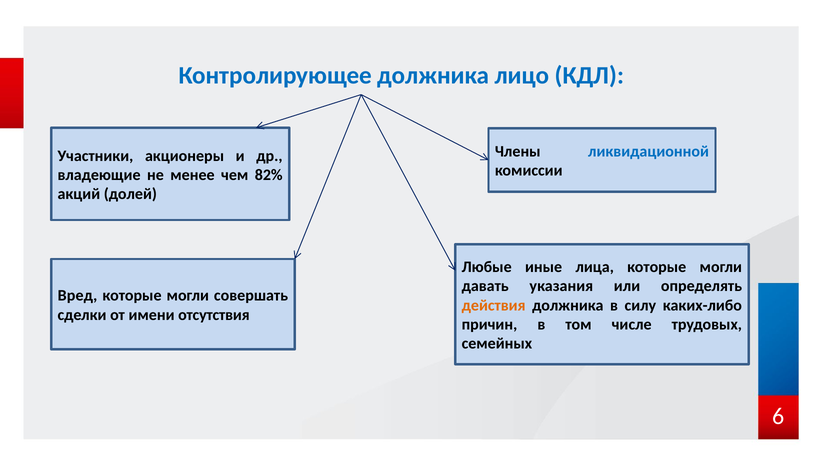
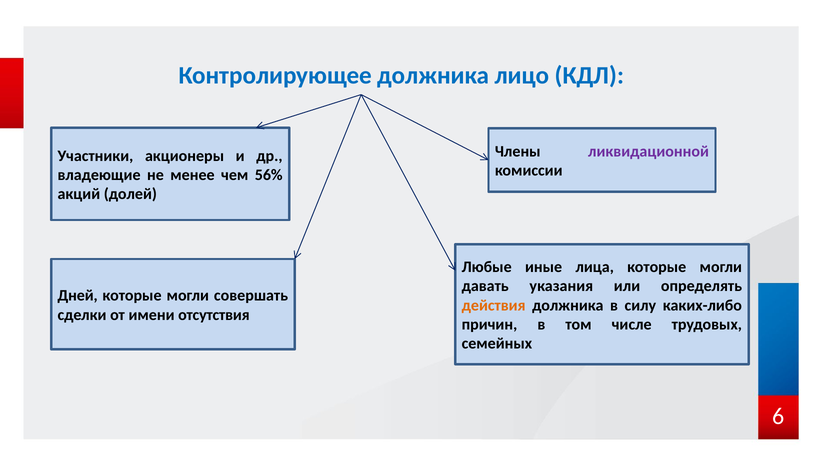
ликвидационной colour: blue -> purple (648, 152)
82%: 82% -> 56% (269, 175)
Вред: Вред -> Дней (78, 296)
